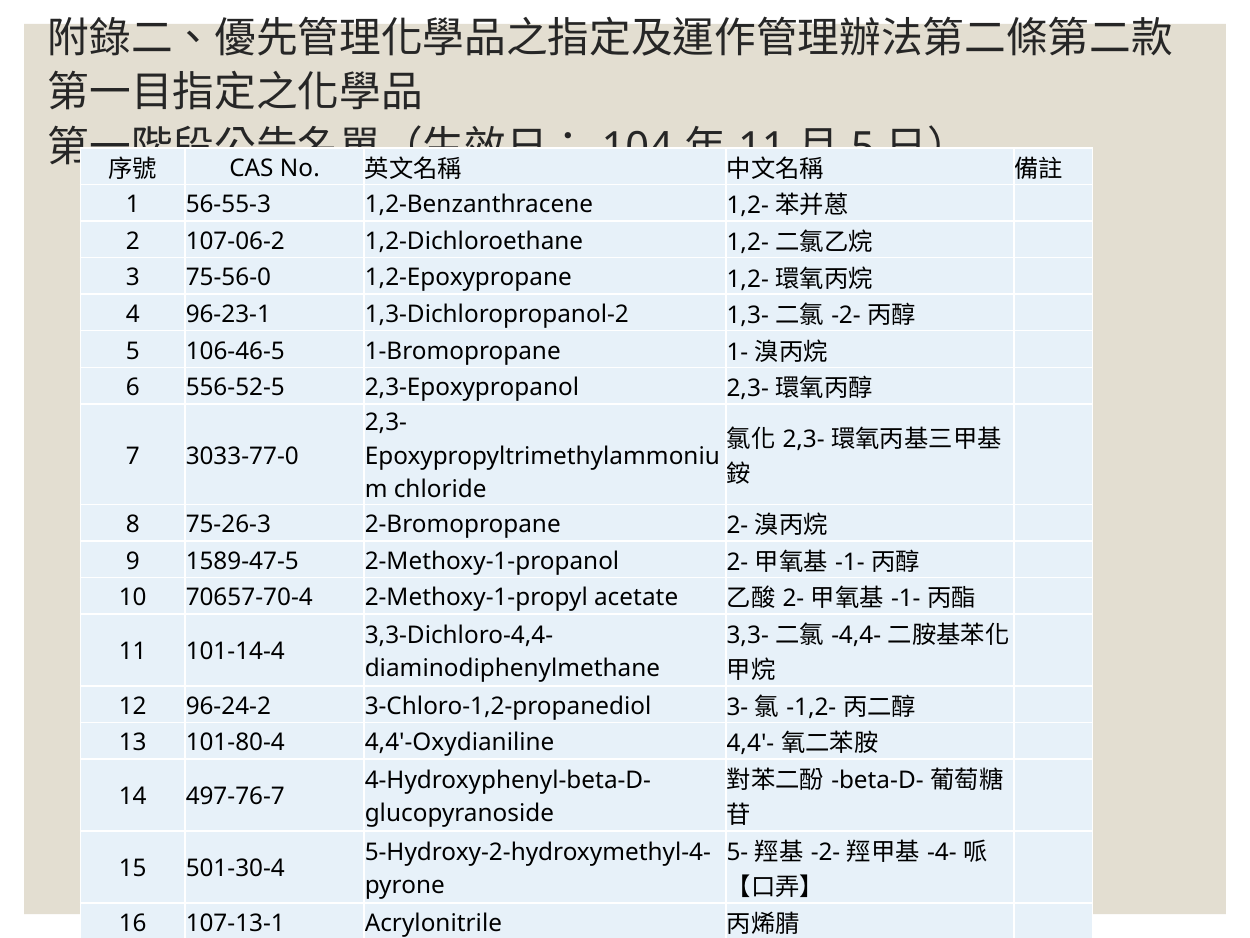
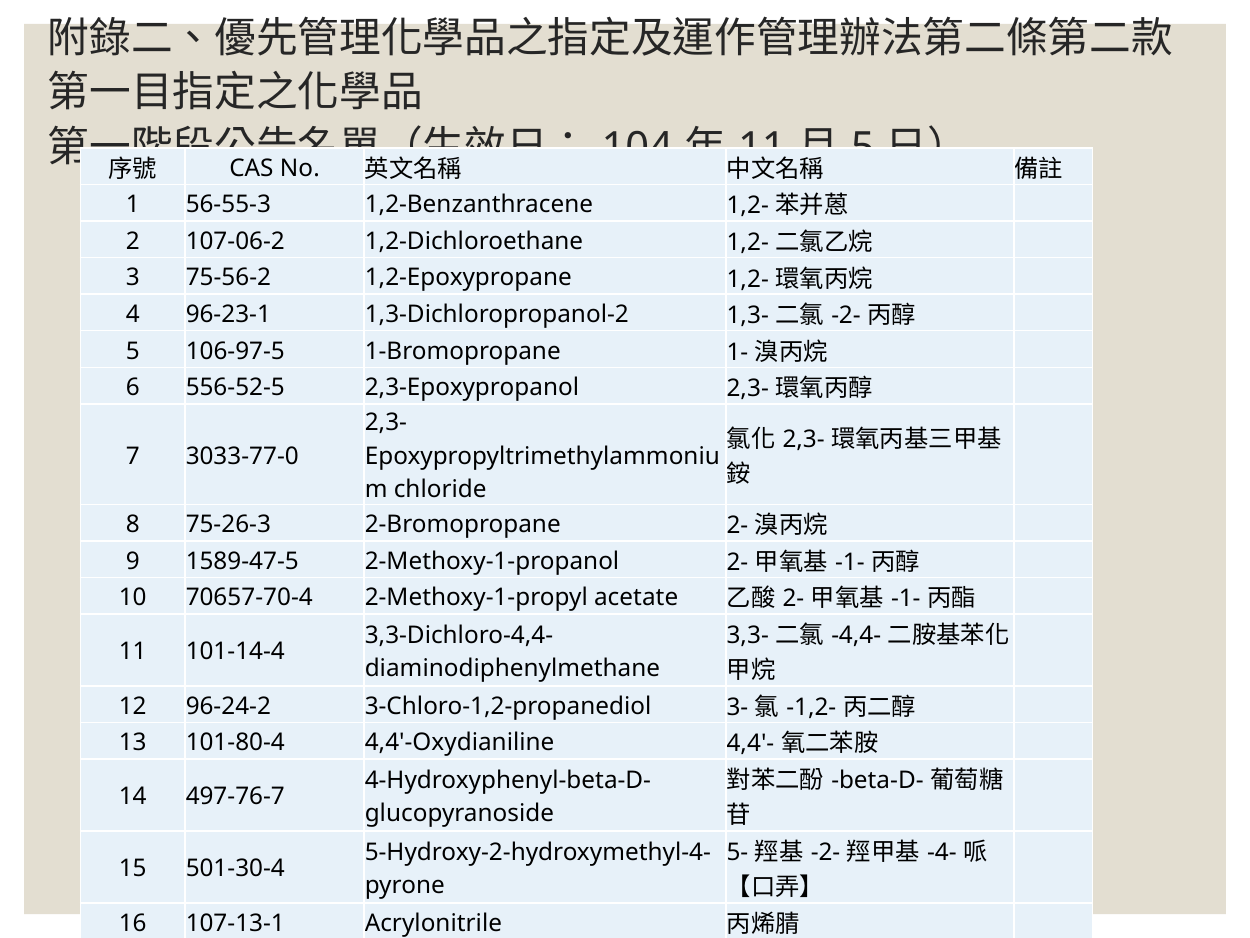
75-56-0: 75-56-0 -> 75-56-2 (228, 278)
106-46-5: 106-46-5 -> 106-97-5 (235, 351)
